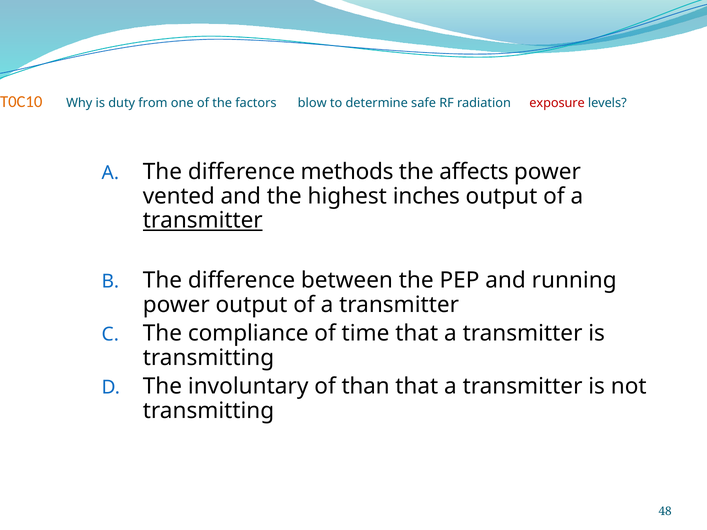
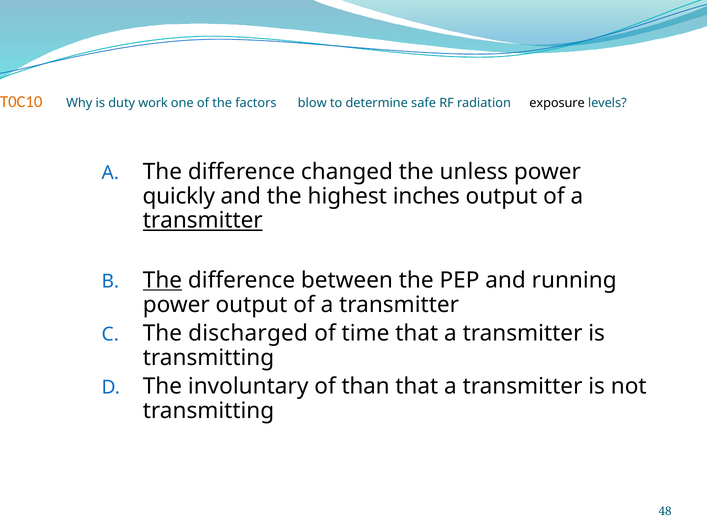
from: from -> work (153, 103)
exposure colour: red -> black (557, 103)
methods: methods -> changed (347, 172)
affects: affects -> unless (474, 172)
vented: vented -> quickly (179, 196)
The underline: none -> present (162, 280)
compliance: compliance -> discharged (248, 333)
